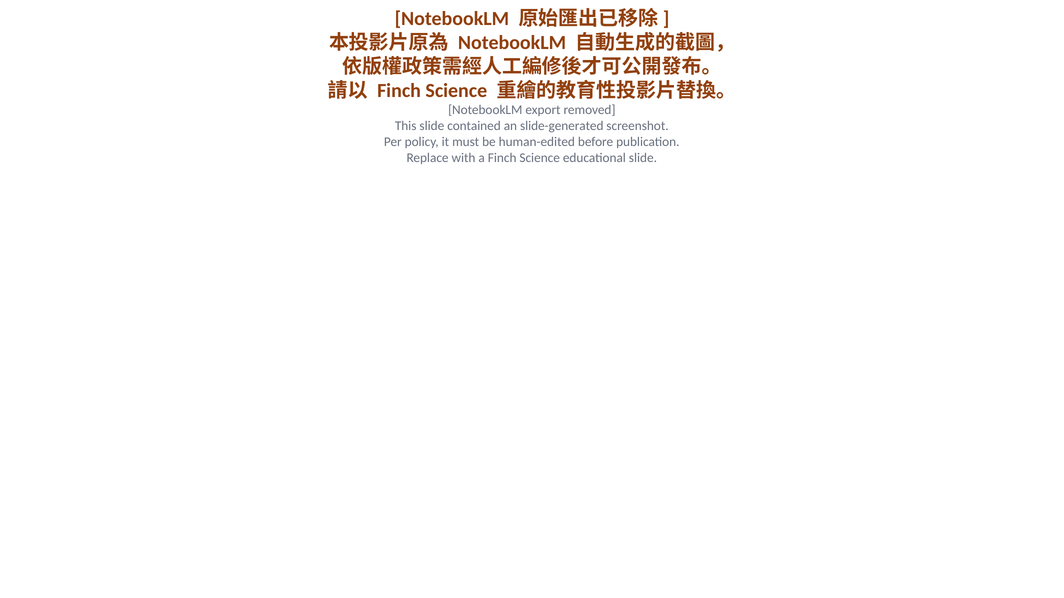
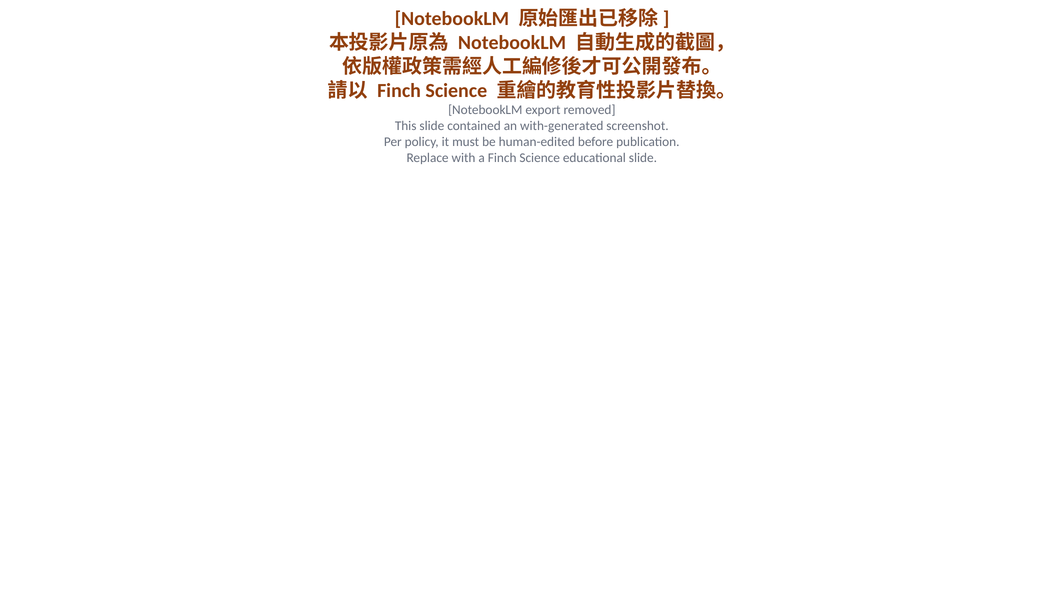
slide-generated: slide-generated -> with-generated (562, 126)
